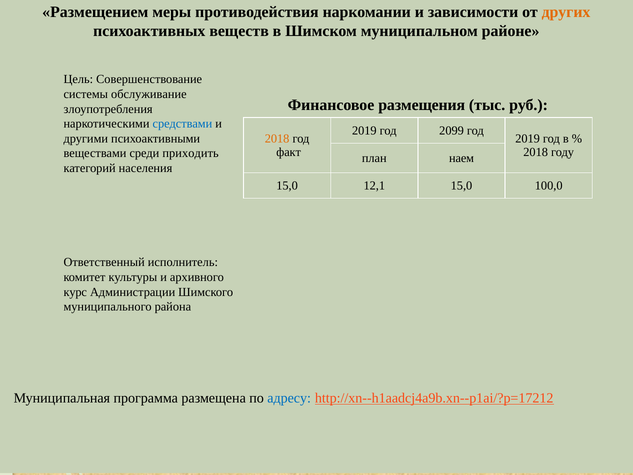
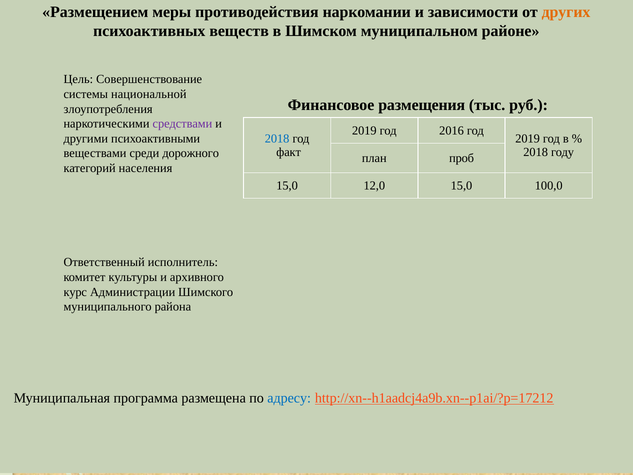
обслуживание: обслуживание -> национальной (149, 94)
средствами colour: blue -> purple (182, 124)
2099: 2099 -> 2016 (452, 131)
2018 colour: orange -> blue (277, 139)
приходить: приходить -> дорожного (191, 153)
наем: наем -> проб (462, 158)
12,1: 12,1 -> 12,0 (374, 186)
